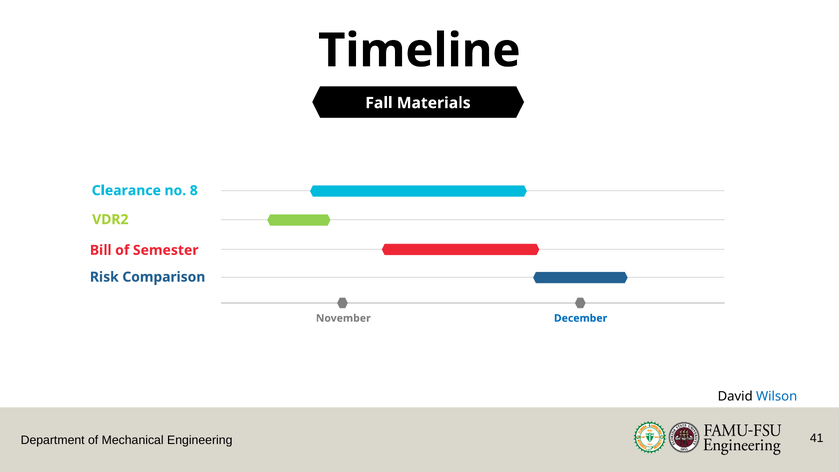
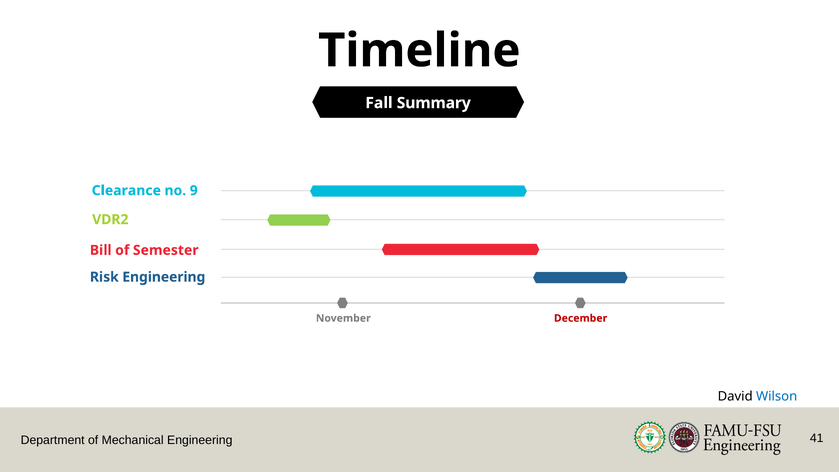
Materials: Materials -> Summary (434, 103)
8: 8 -> 9 (194, 191)
Risk Comparison: Comparison -> Engineering (164, 277)
December colour: blue -> red (581, 318)
